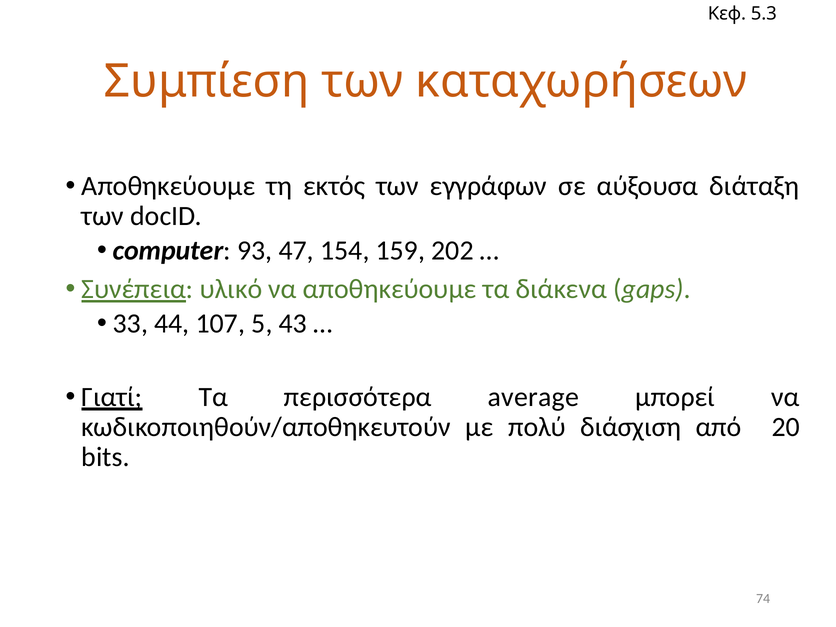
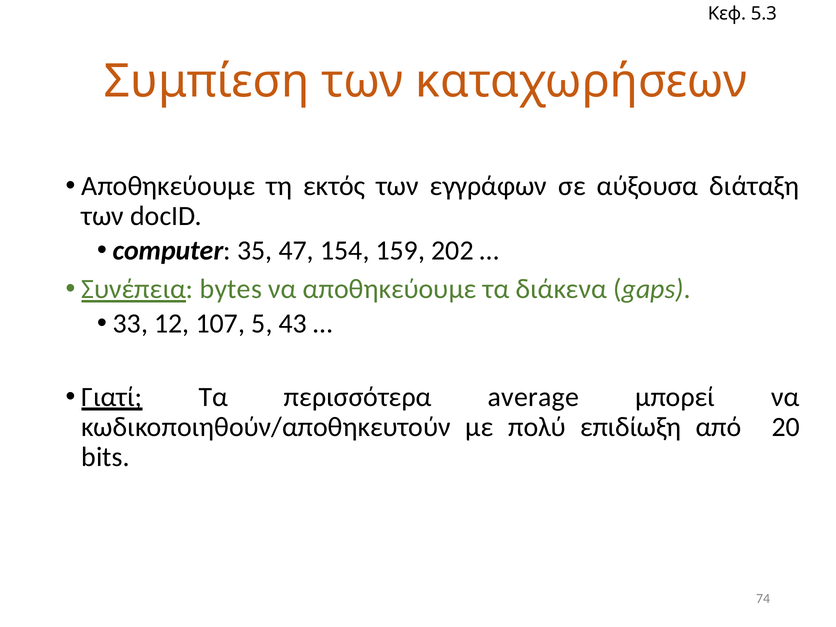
93: 93 -> 35 (255, 250)
υλικό: υλικό -> bytes (231, 289)
44: 44 -> 12 (172, 324)
διάσχιση: διάσχιση -> επιδίωξη (631, 427)
